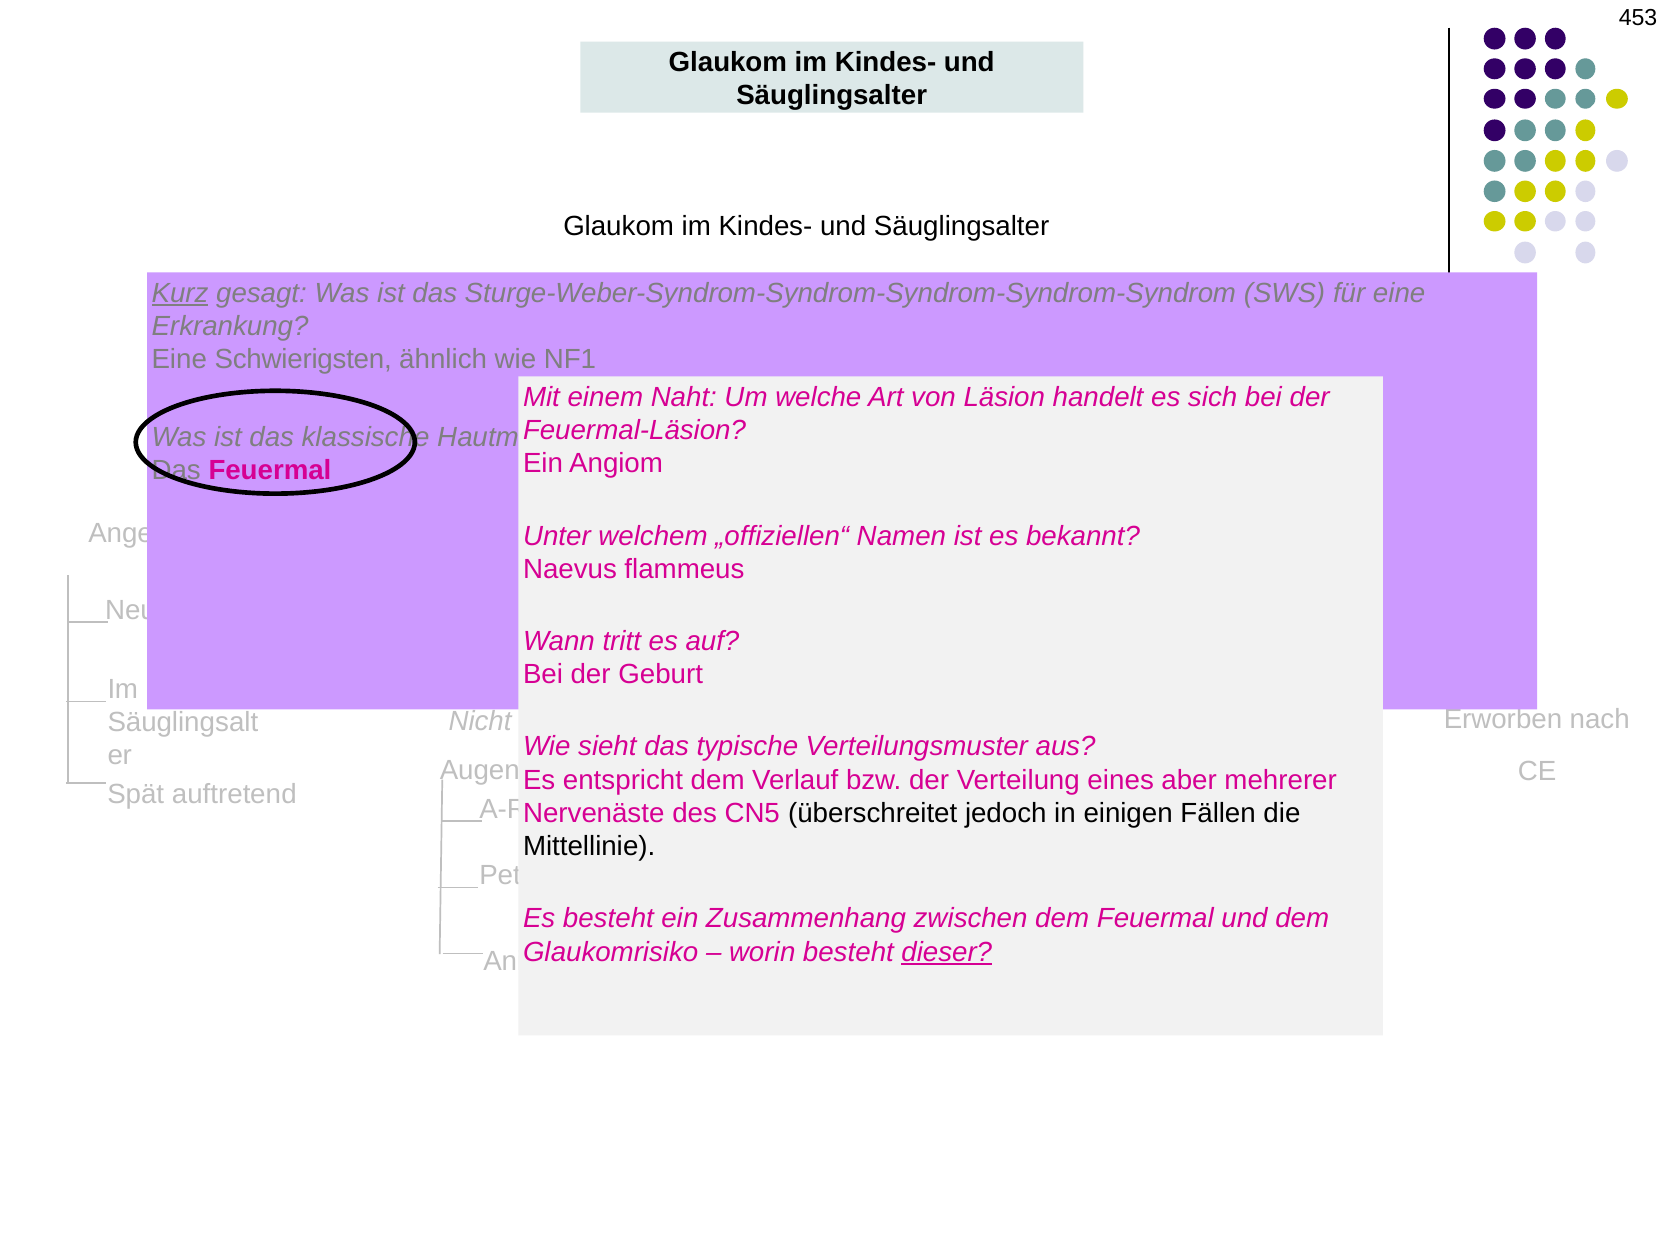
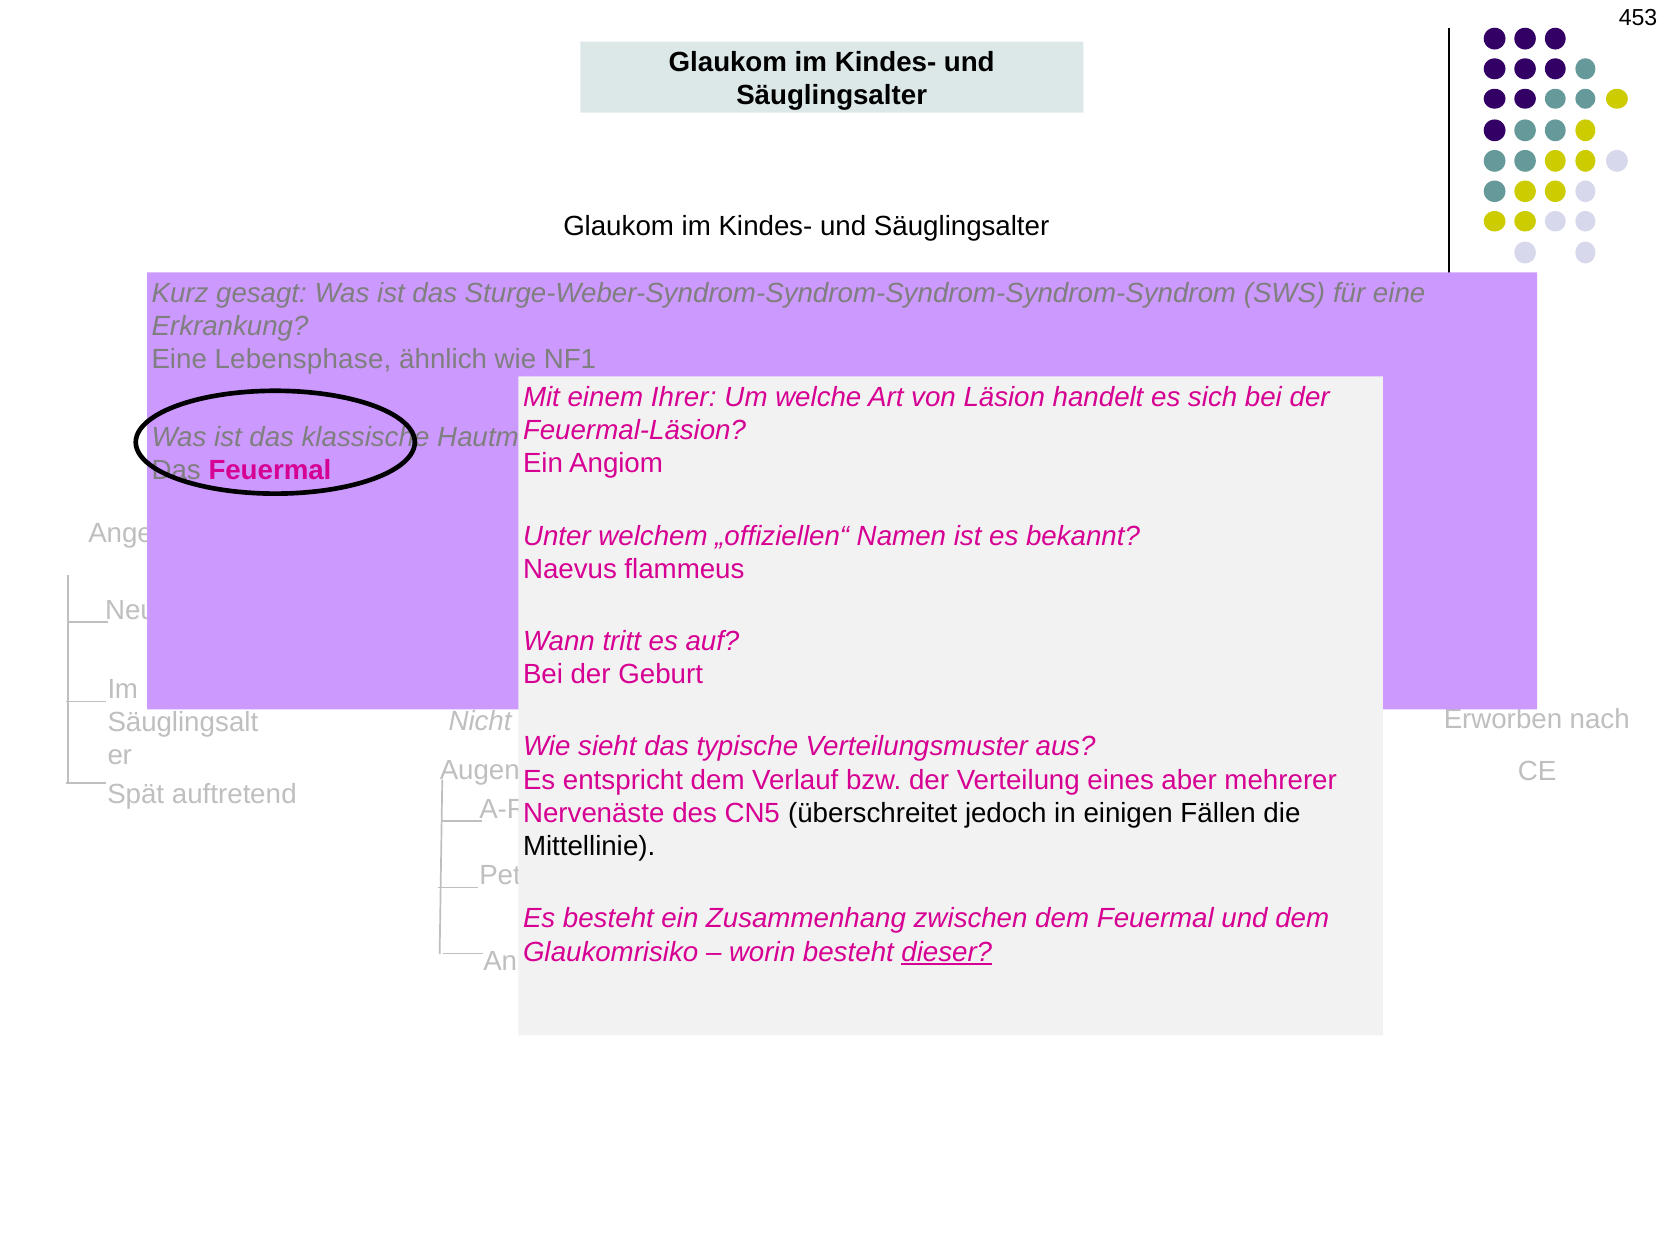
Kurz underline: present -> none (180, 293)
Schwierigsten: Schwierigsten -> Lebensphase (303, 360)
Naht: Naht -> Ihrer (684, 397)
